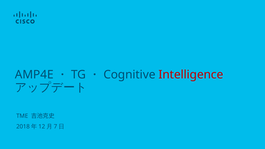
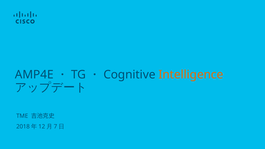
Intelligence colour: red -> orange (191, 75)
